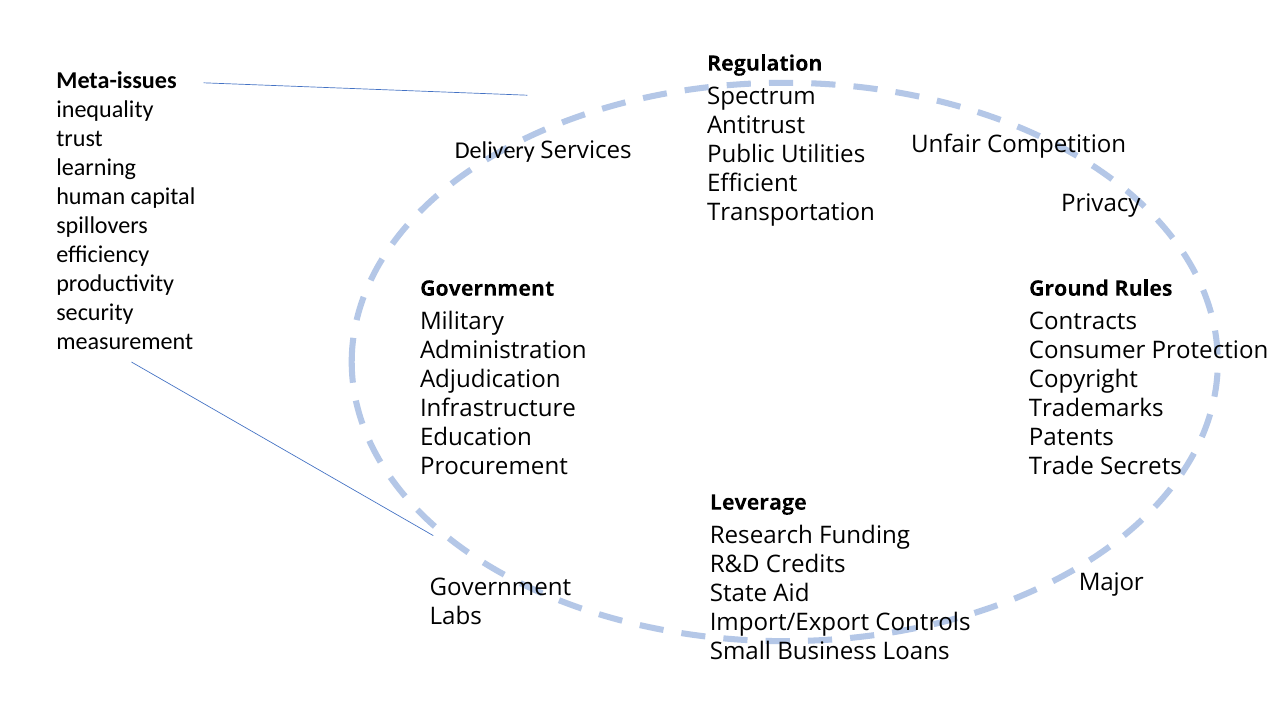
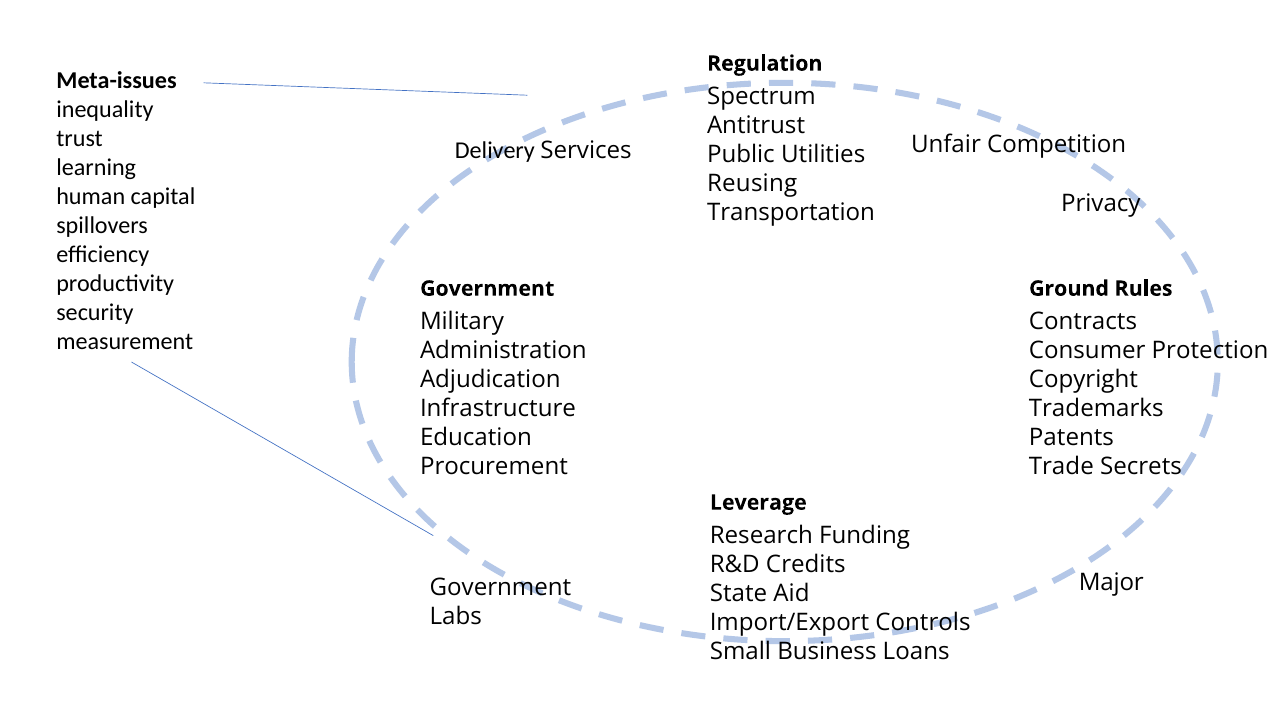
Efficient: Efficient -> Reusing (752, 183)
